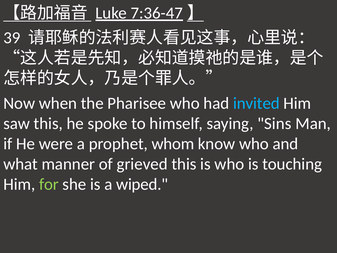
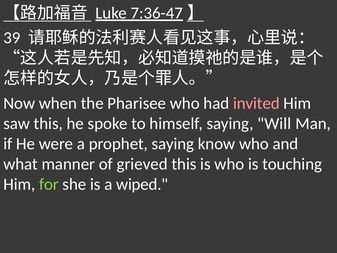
invited colour: light blue -> pink (256, 103)
Sins: Sins -> Will (274, 123)
prophet whom: whom -> saying (173, 144)
